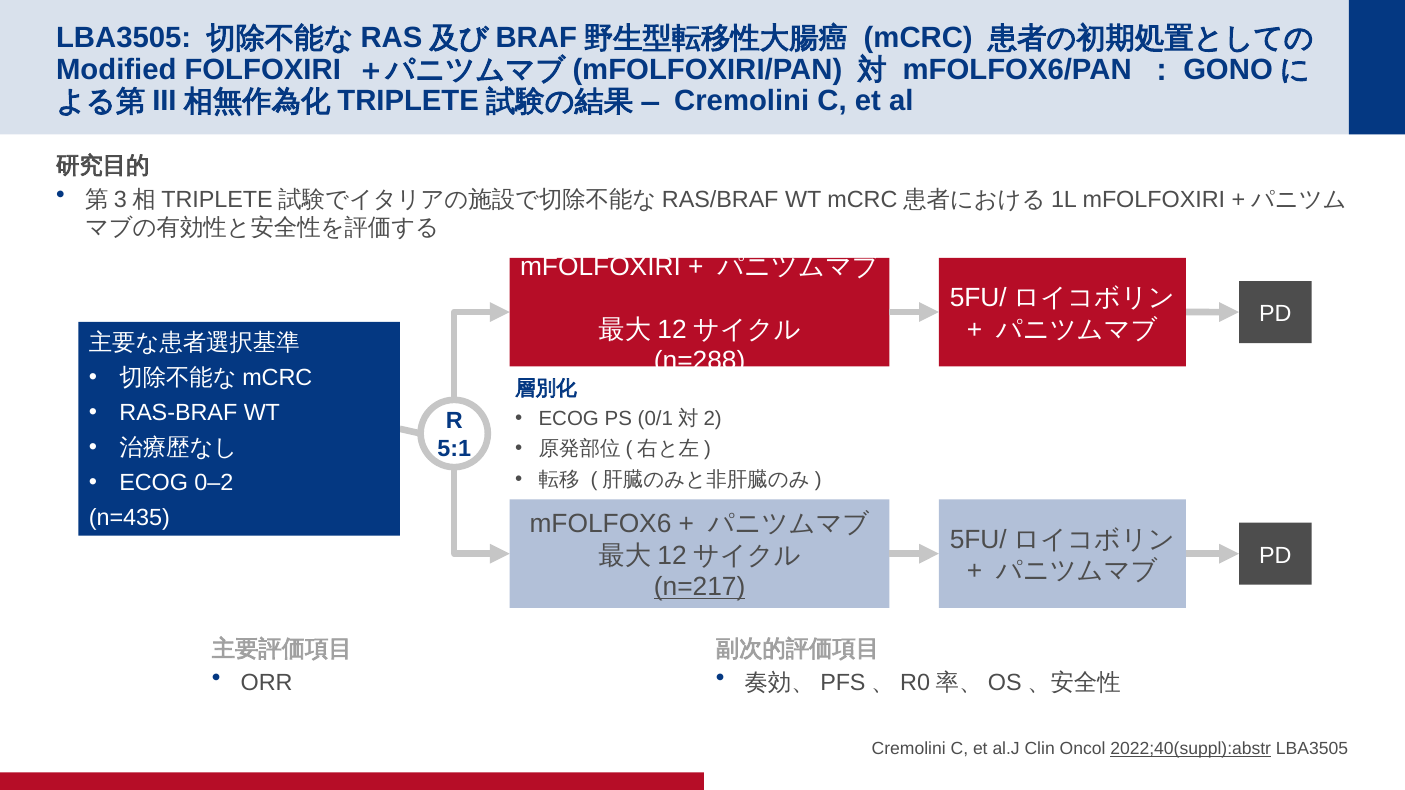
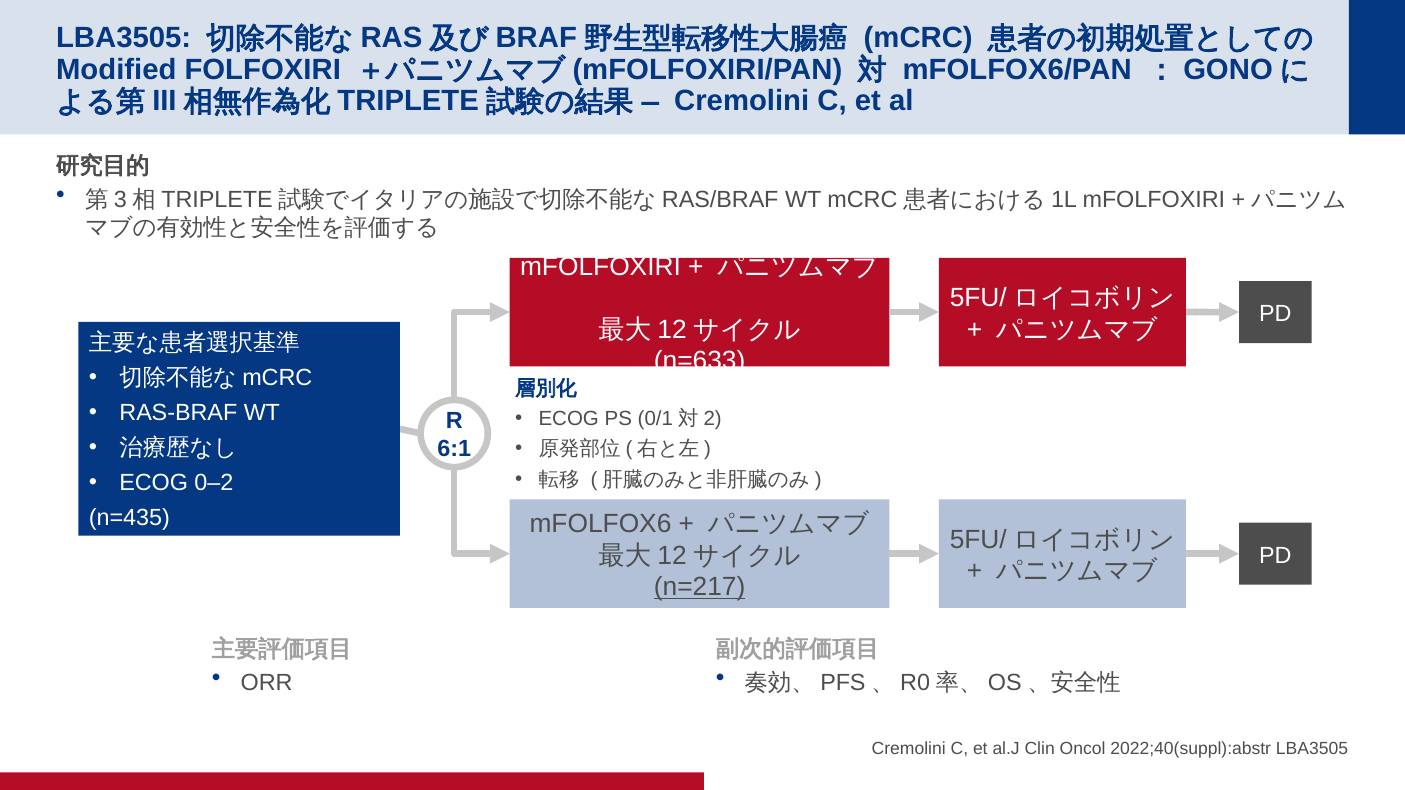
n=288: n=288 -> n=633 (700, 361)
5:1: 5:1 -> 6:1 (454, 449)
2022;40(suppl):abstr underline: present -> none (1191, 749)
